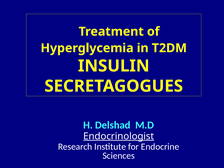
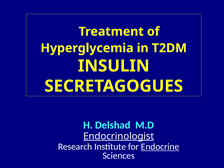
Endocrine underline: none -> present (160, 147)
